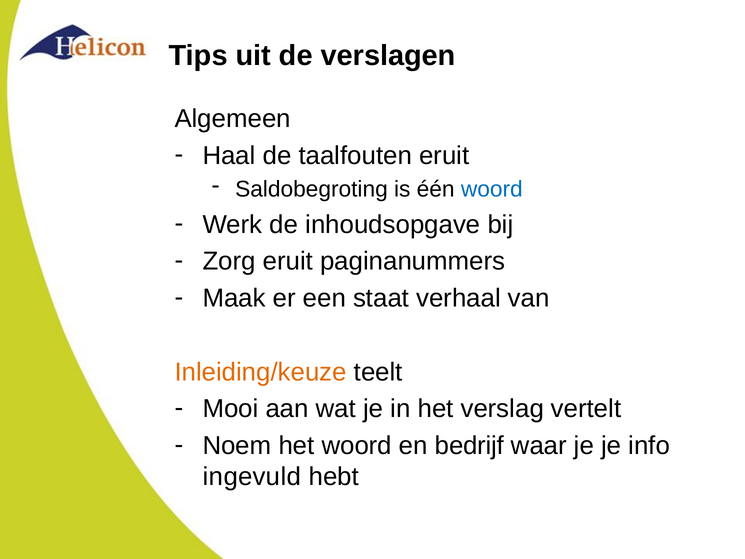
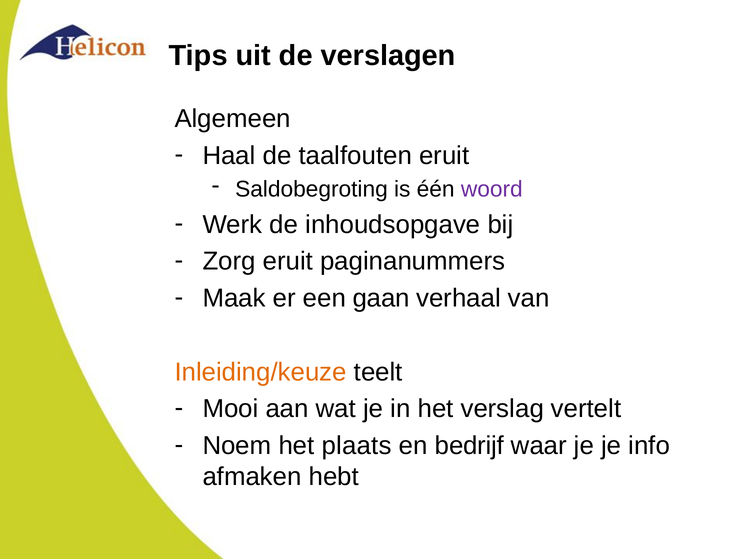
woord colour: blue -> purple (492, 189)
staat: staat -> gaan (381, 298)
het woord: woord -> plaats (357, 446)
ingevuld: ingevuld -> afmaken (252, 477)
